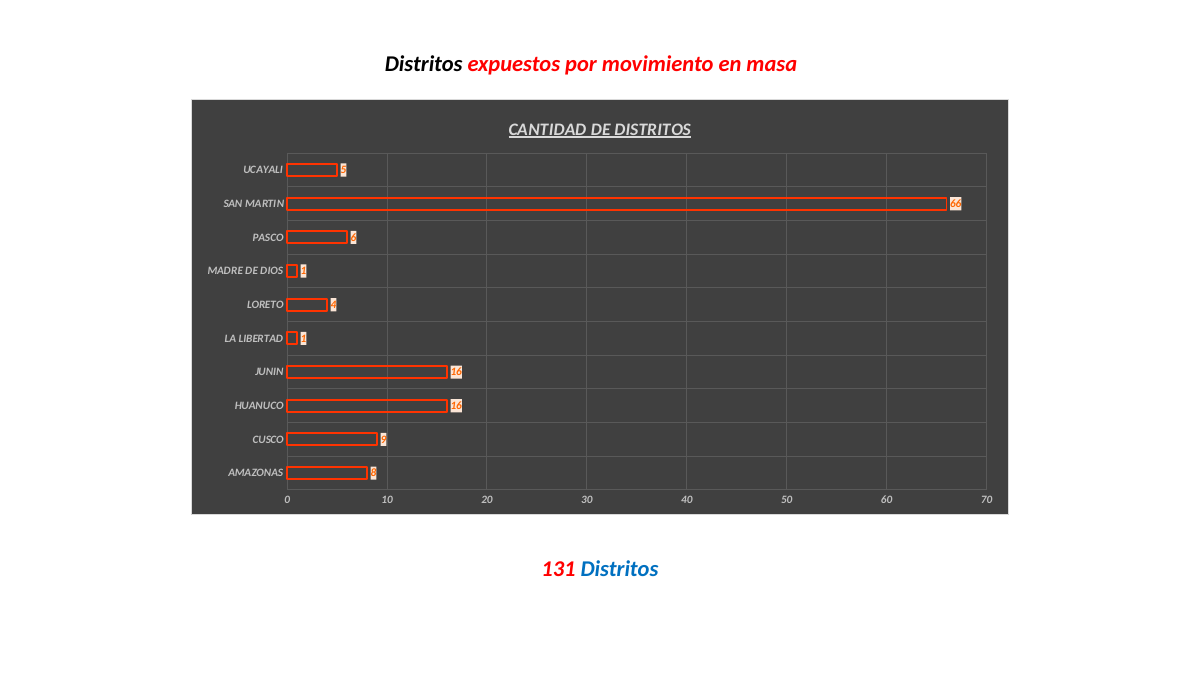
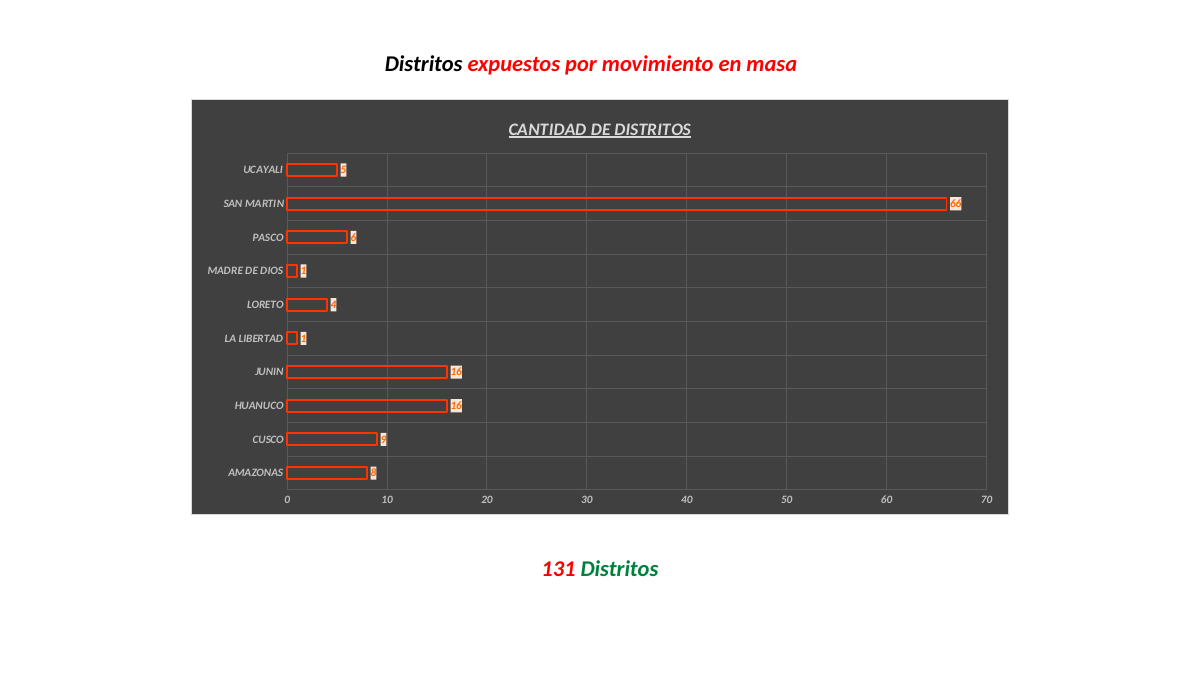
Distritos colour: blue -> green (619, 569)
